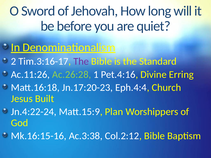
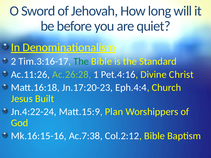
The colour: purple -> green (81, 61)
Erring: Erring -> Christ (181, 75)
Ac.3:38: Ac.3:38 -> Ac.7:38 (86, 136)
